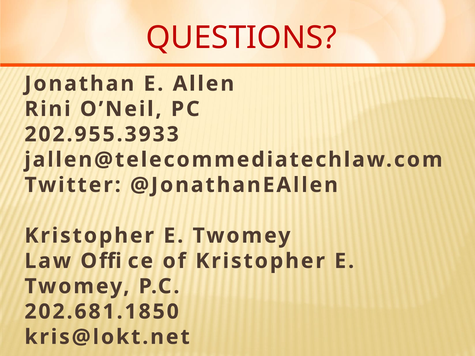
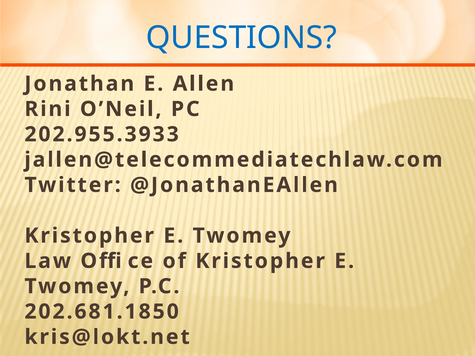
QUESTIONS colour: red -> blue (241, 38)
